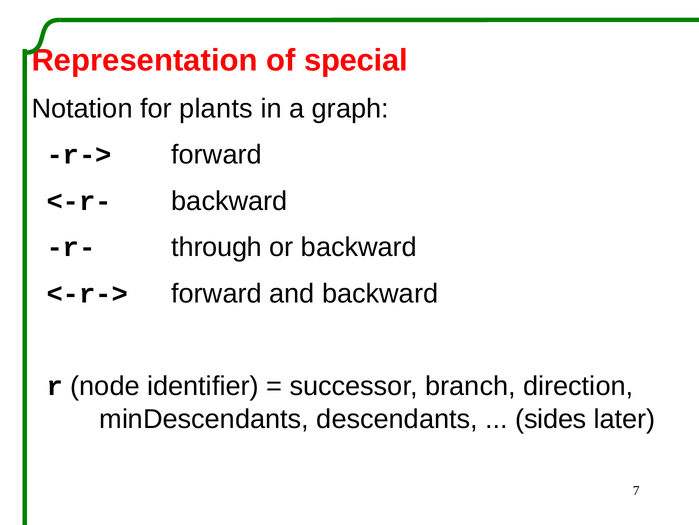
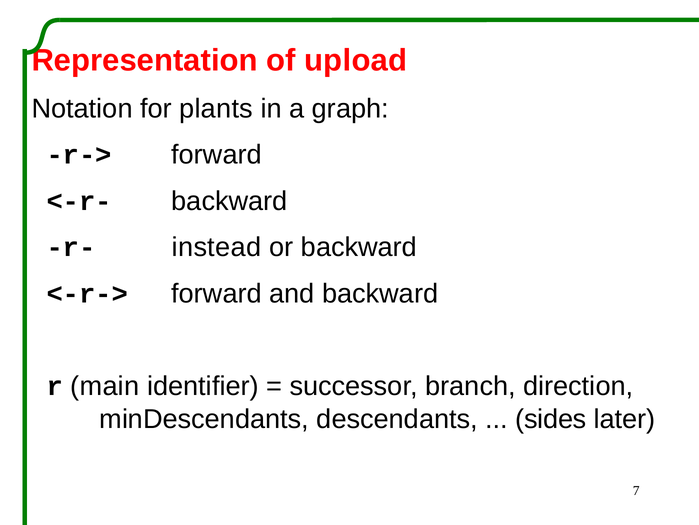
special: special -> upload (356, 60)
through: through -> instead (216, 247)
node: node -> main (105, 386)
